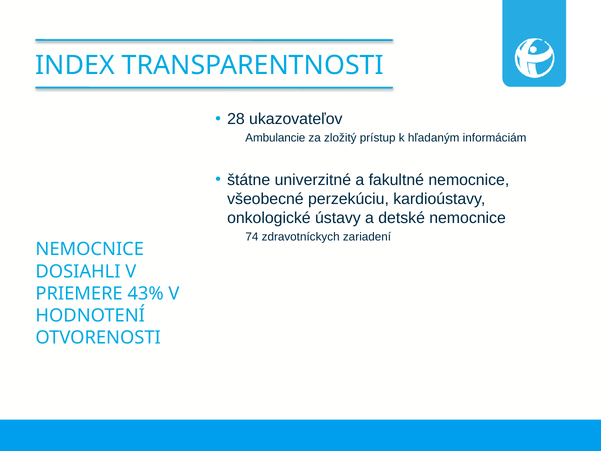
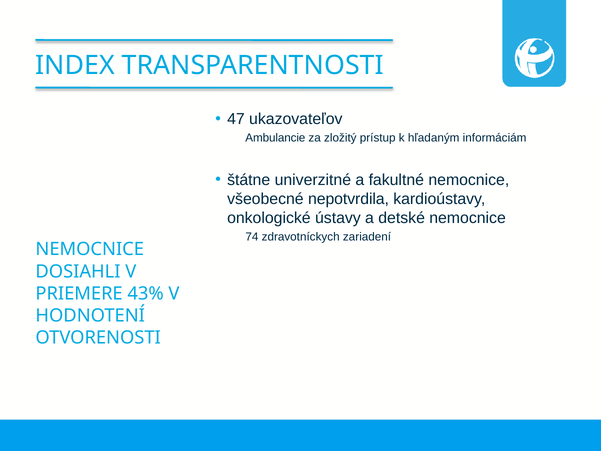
28: 28 -> 47 (236, 119)
perzekúciu: perzekúciu -> nepotvrdila (349, 199)
